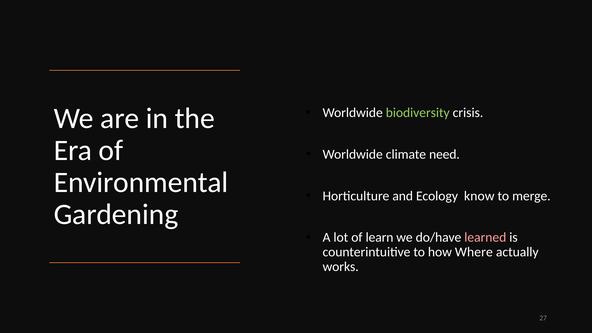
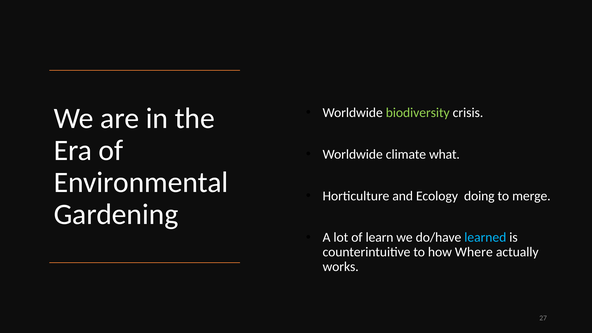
need: need -> what (444, 154)
know: know -> doing (479, 196)
learned colour: pink -> light blue (485, 238)
